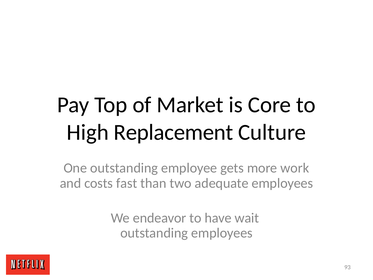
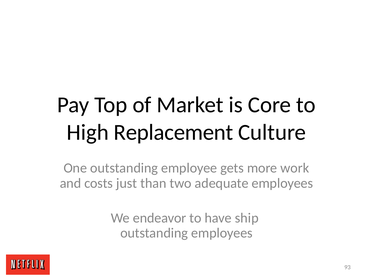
fast: fast -> just (127, 183)
wait: wait -> ship (247, 218)
